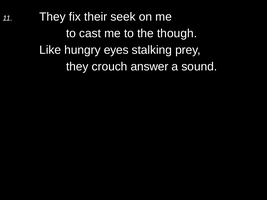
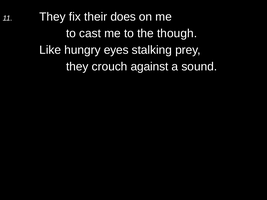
seek: seek -> does (123, 17)
answer: answer -> against (150, 67)
